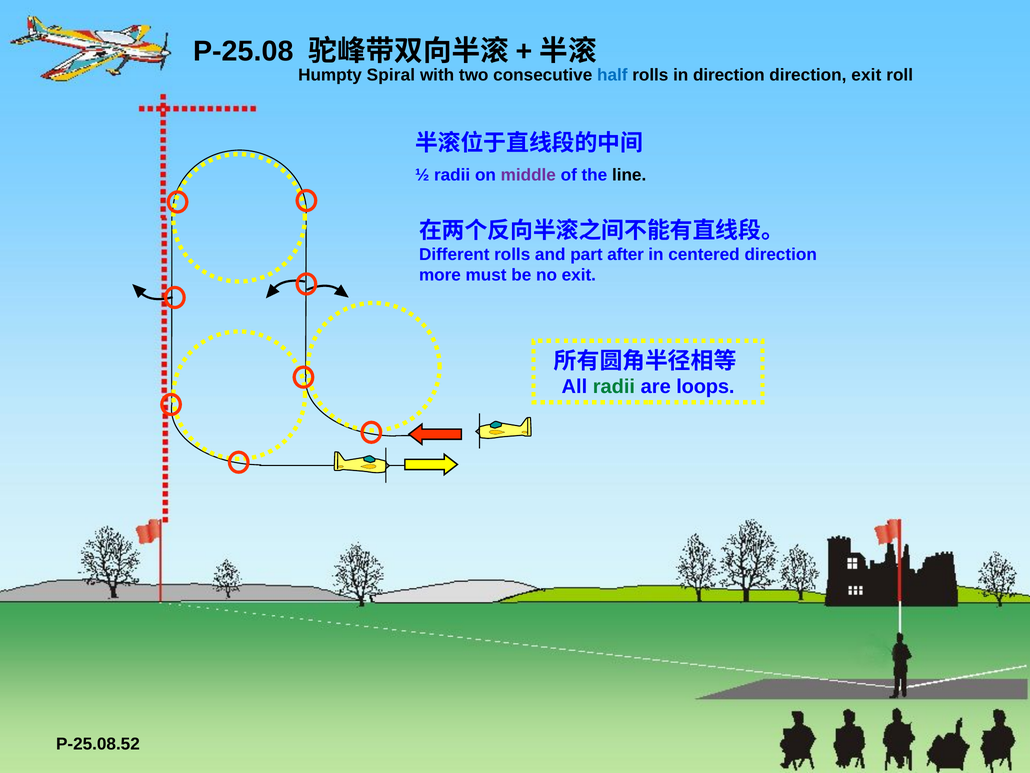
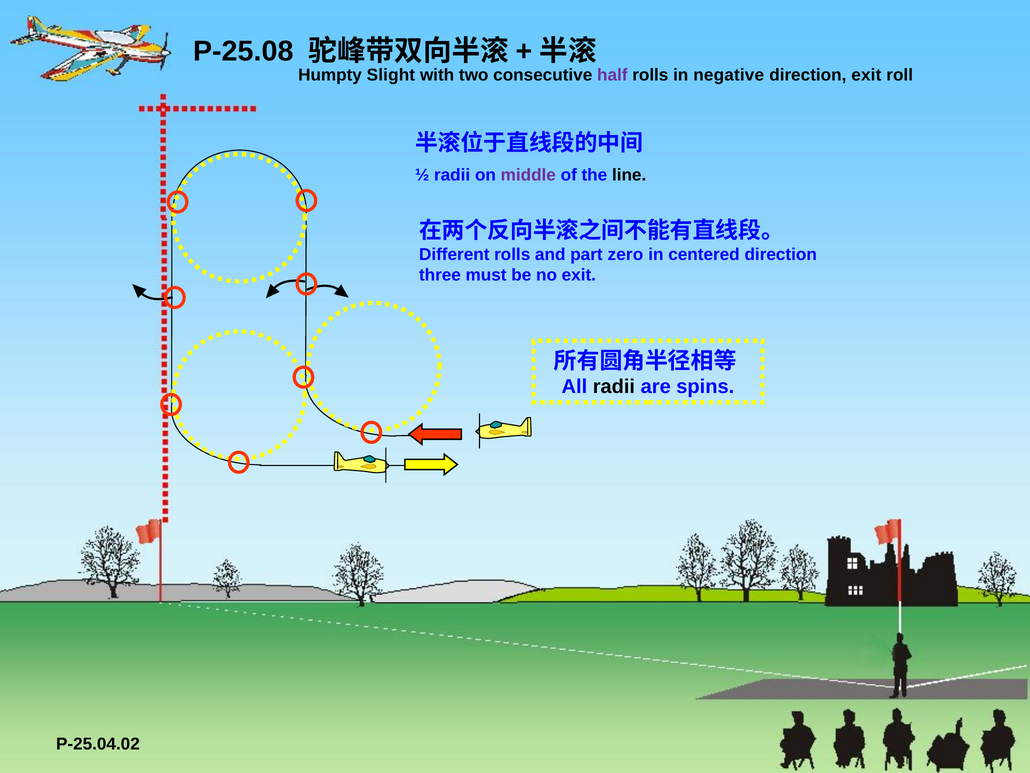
Spiral: Spiral -> Slight (391, 75)
half colour: blue -> purple (612, 75)
in direction: direction -> negative (729, 75)
after: after -> zero (625, 254)
more: more -> three (440, 275)
radii colour: green -> black (614, 386)
loops: loops -> spins (705, 386)
P-25.08.52: P-25.08.52 -> P-25.04.02 (98, 743)
